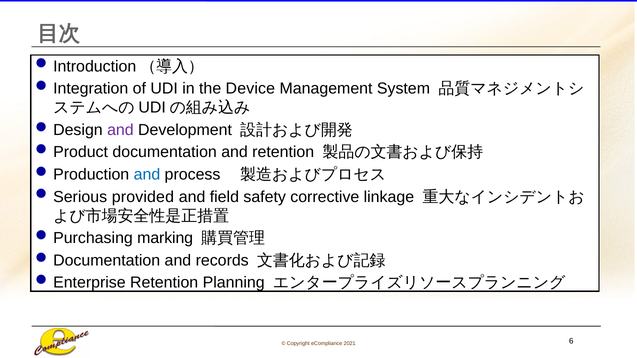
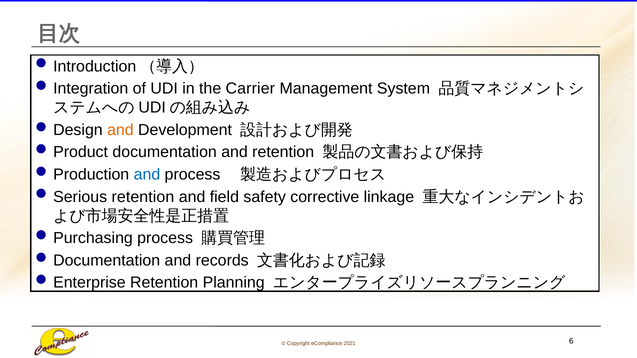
Device: Device -> Carrier (250, 89)
and colour: purple -> orange (120, 130)
provided: provided -> retention (143, 197)
marking: marking -> process (165, 238)
